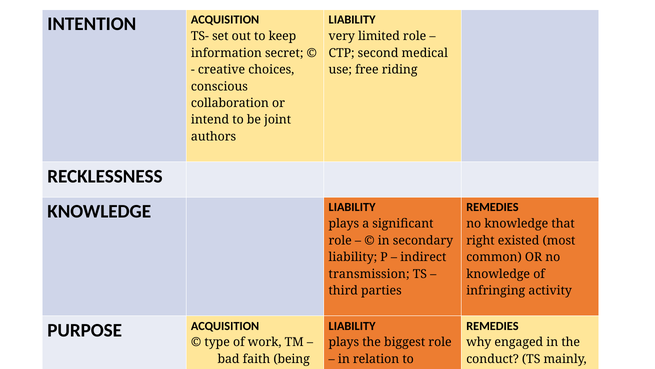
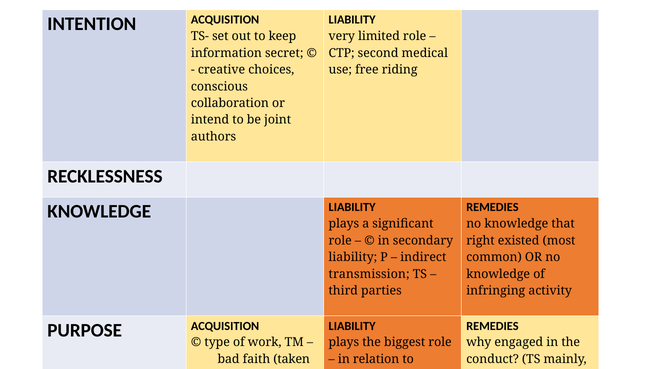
being: being -> taken (292, 359)
